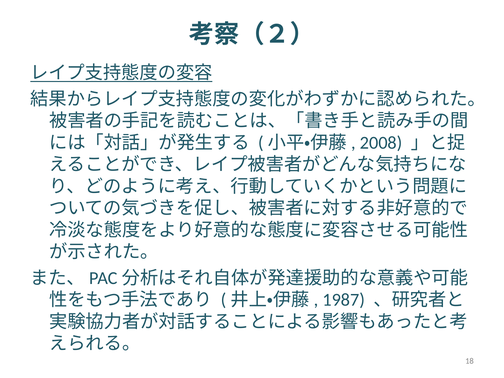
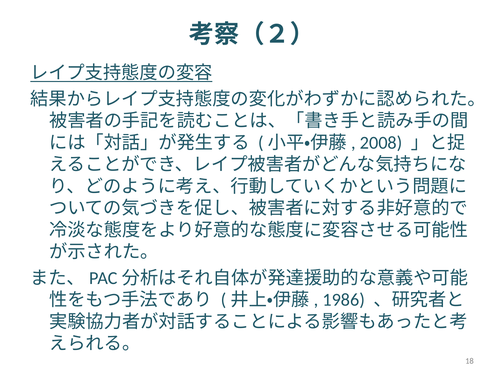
1987: 1987 -> 1986 (344, 300)
